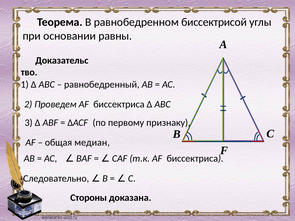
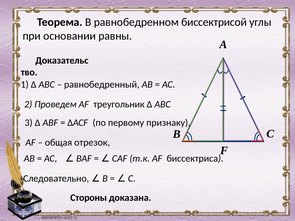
Проведем AF биссектриса: биссектриса -> треугольник (119, 104)
медиан: медиан -> отрезок (92, 143)
